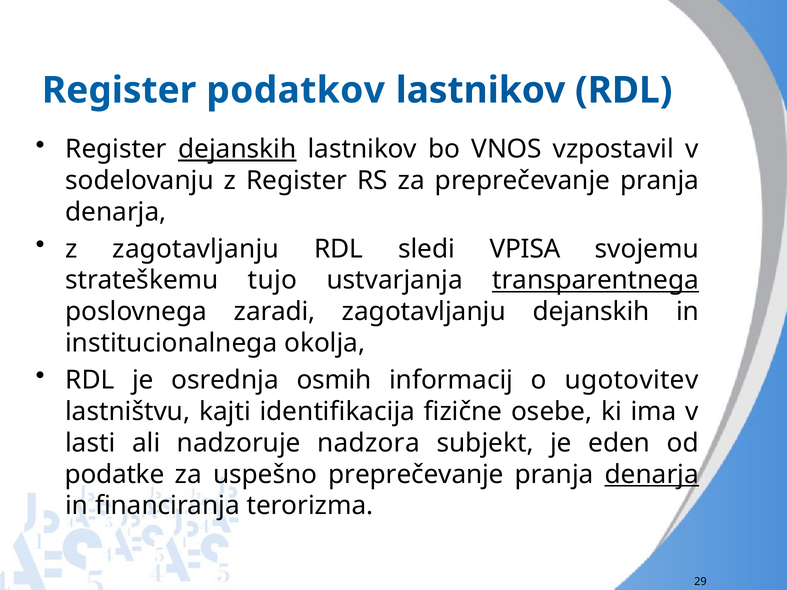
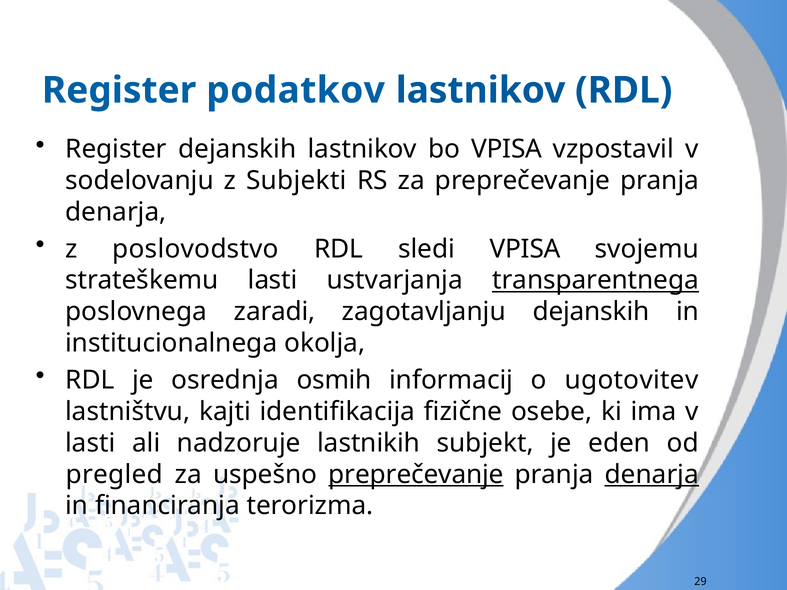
dejanskih underline: present -> none (237, 149)
bo VNOS: VNOS -> VPISA (507, 149)
z Register: Register -> Subjekti (297, 181)
z zagotavljanju: zagotavljanju -> poslovodstvo (196, 249)
strateškemu tujo: tujo -> lasti (273, 280)
nadzora: nadzora -> lastnikih (369, 443)
podatke: podatke -> pregled (114, 475)
preprečevanje underline: none -> present (416, 475)
